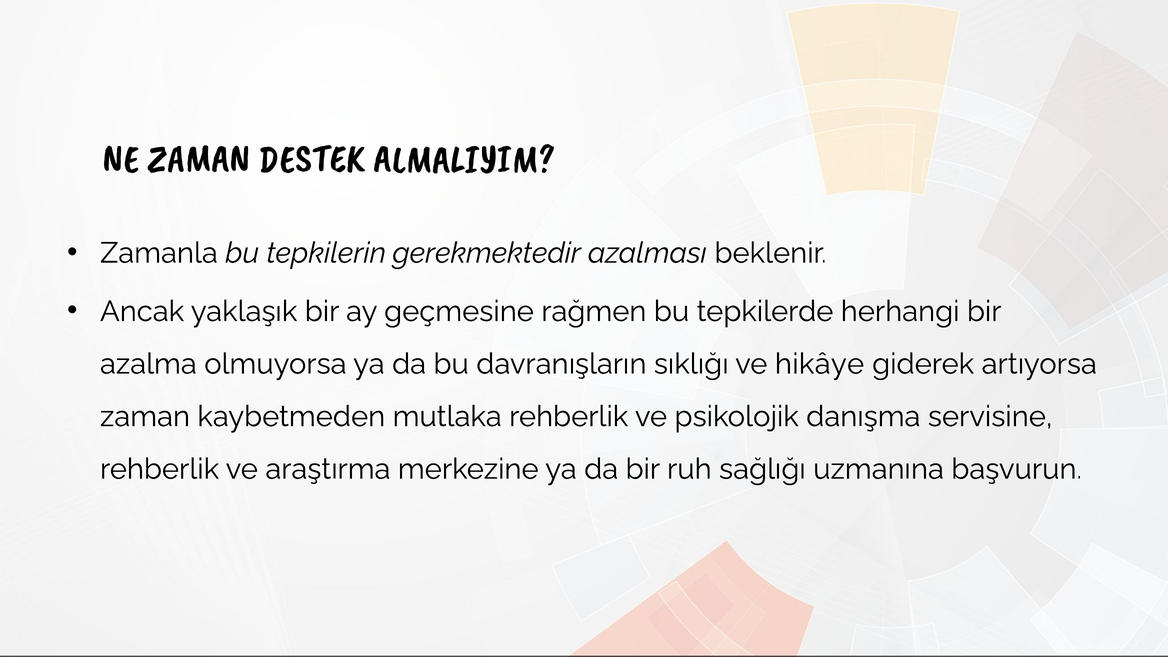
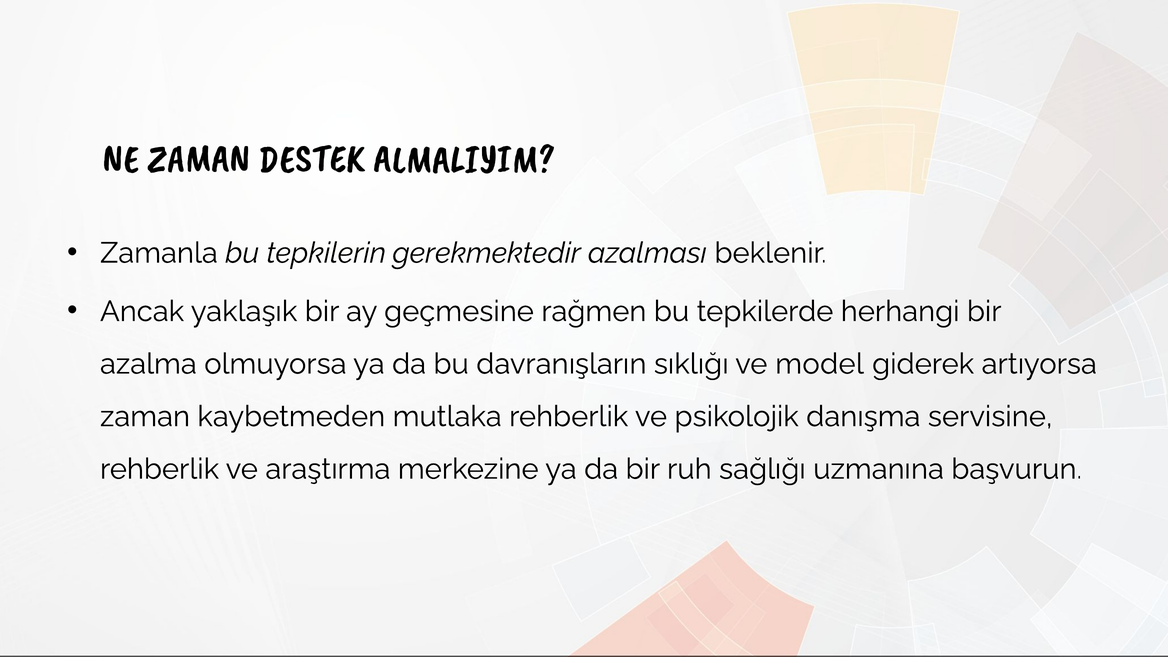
hikâye: hikâye -> model (820, 364)
